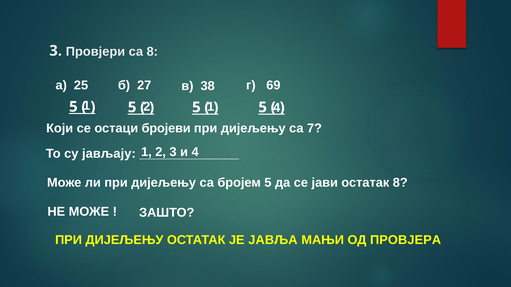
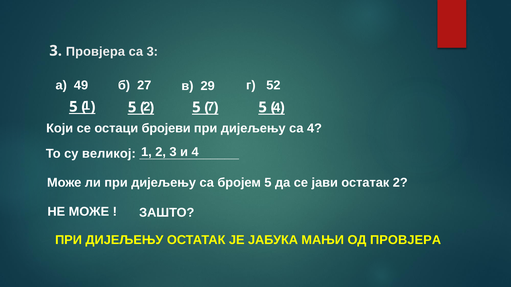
3 Провјери: Провјери -> Провјера (95, 52)
са 8: 8 -> 3 (152, 52)
25: 25 -> 49 (81, 85)
38: 38 -> 29 (208, 86)
69: 69 -> 52 (273, 85)
2 1: 1 -> 7 (211, 107)
са 7: 7 -> 4 (314, 129)
јављају: јављају -> великој (109, 154)
остатак 8: 8 -> 2 (400, 183)
ЈАВЉА: ЈАВЉА -> ЈАБУКА (273, 240)
